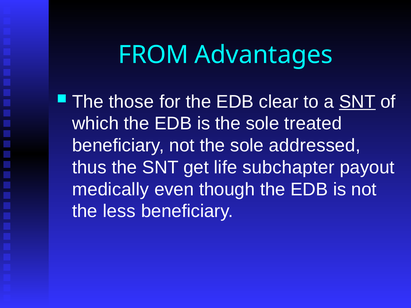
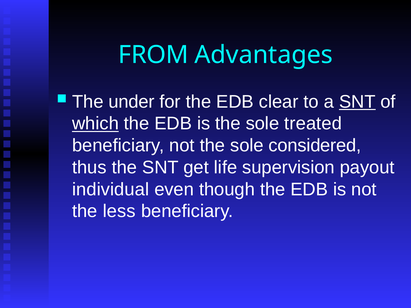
those: those -> under (132, 102)
which underline: none -> present (95, 124)
addressed: addressed -> considered (315, 146)
subchapter: subchapter -> supervision (289, 168)
medically: medically -> individual (111, 189)
